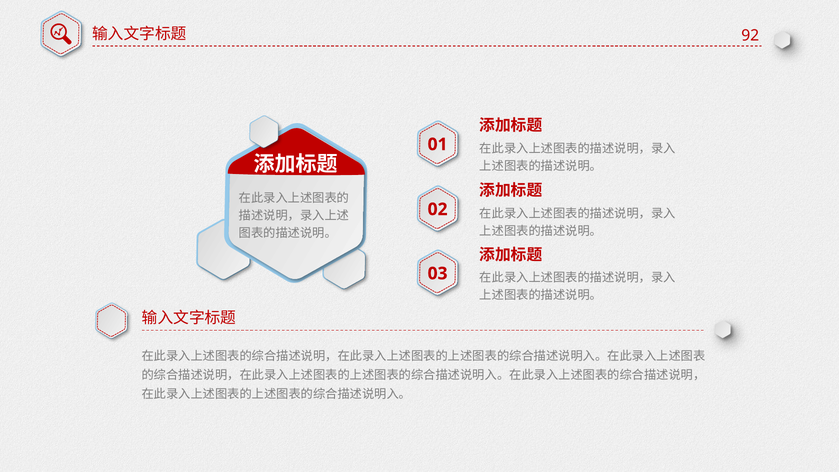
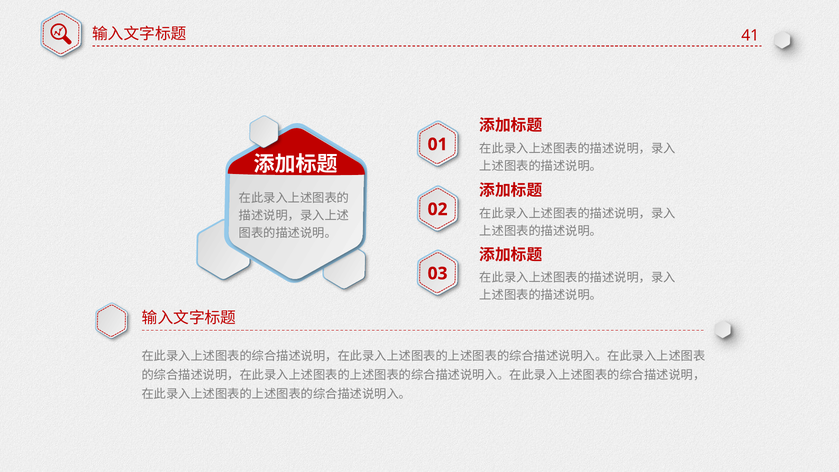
92: 92 -> 41 (750, 36)
